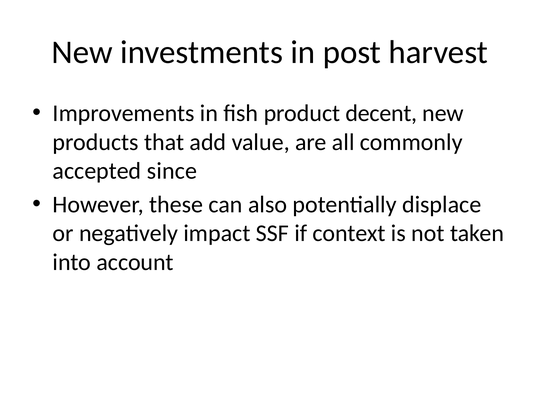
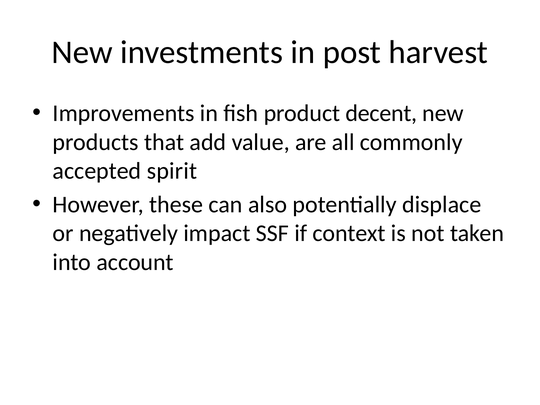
since: since -> spirit (172, 171)
